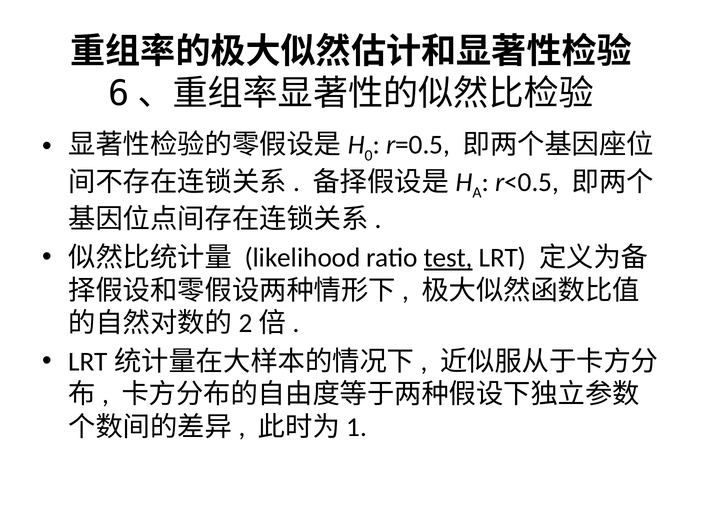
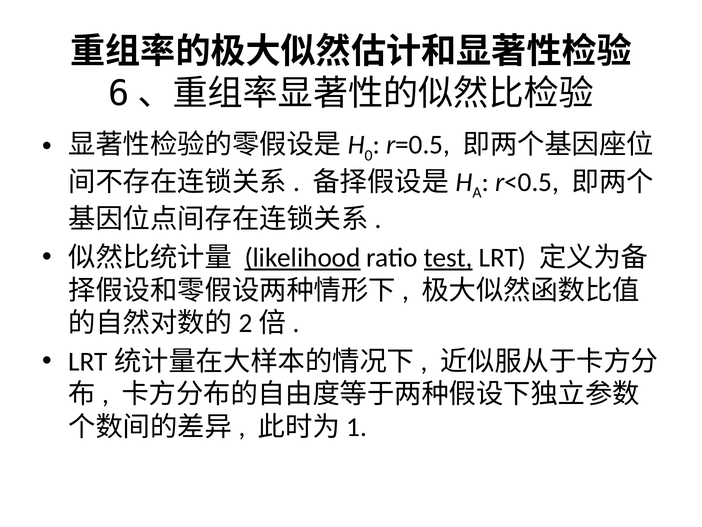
likelihood underline: none -> present (303, 257)
